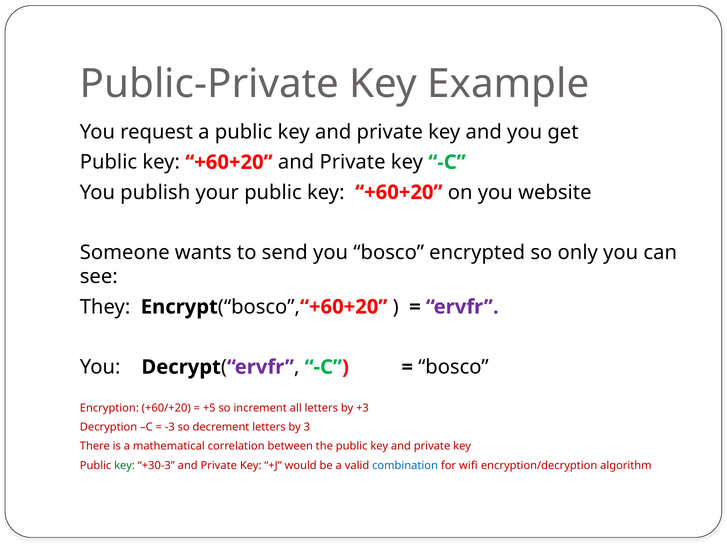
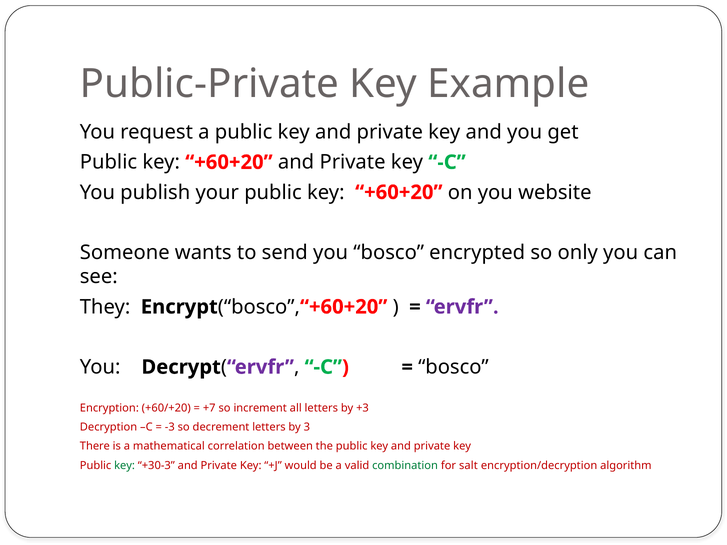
+5: +5 -> +7 (209, 408)
combination colour: blue -> green (405, 466)
wifi: wifi -> salt (468, 466)
